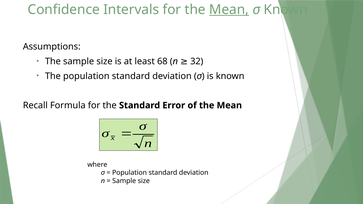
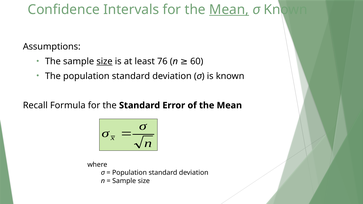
size underline: none -> present (104, 61)
68: 68 -> 76 (162, 61)
32: 32 -> 60 (197, 61)
